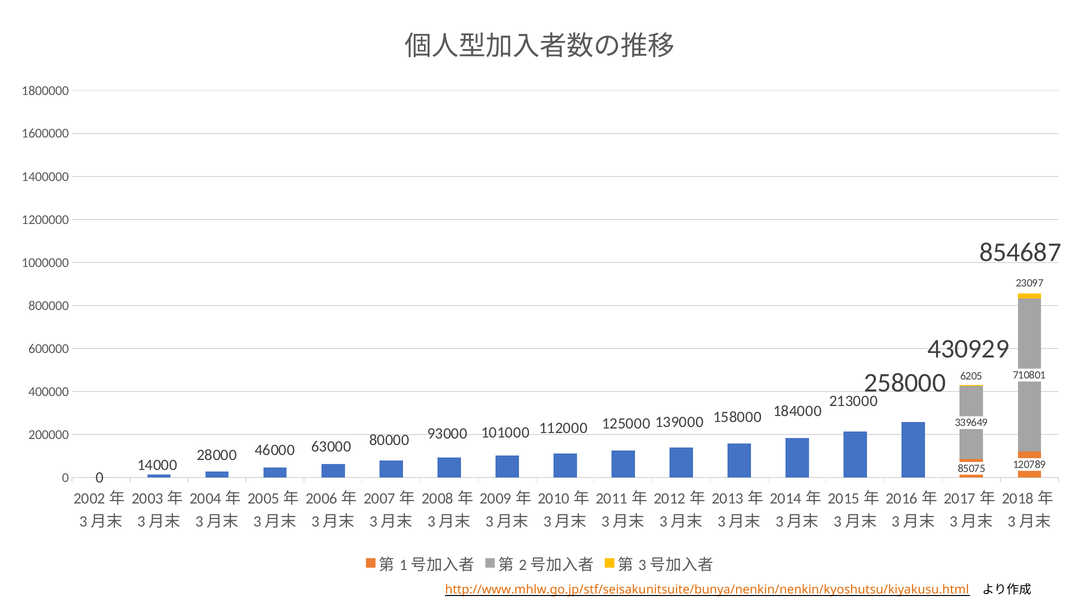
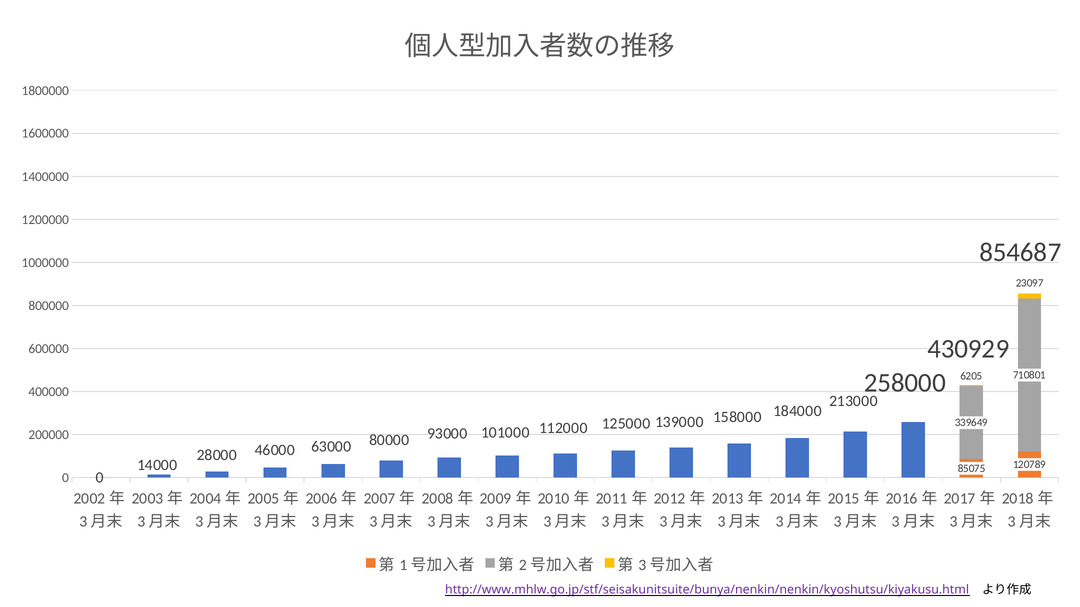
http://www.mhlw.go.jp/stf/seisakunitsuite/bunya/nenkin/nenkin/kyoshutsu/kiyakusu.html colour: orange -> purple (707, 590)
